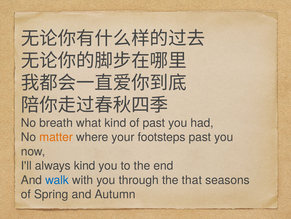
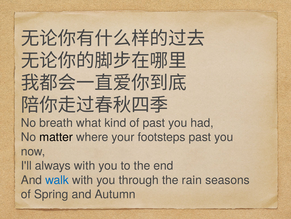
matter colour: orange -> black (56, 137)
always kind: kind -> with (85, 165)
that: that -> rain (192, 180)
